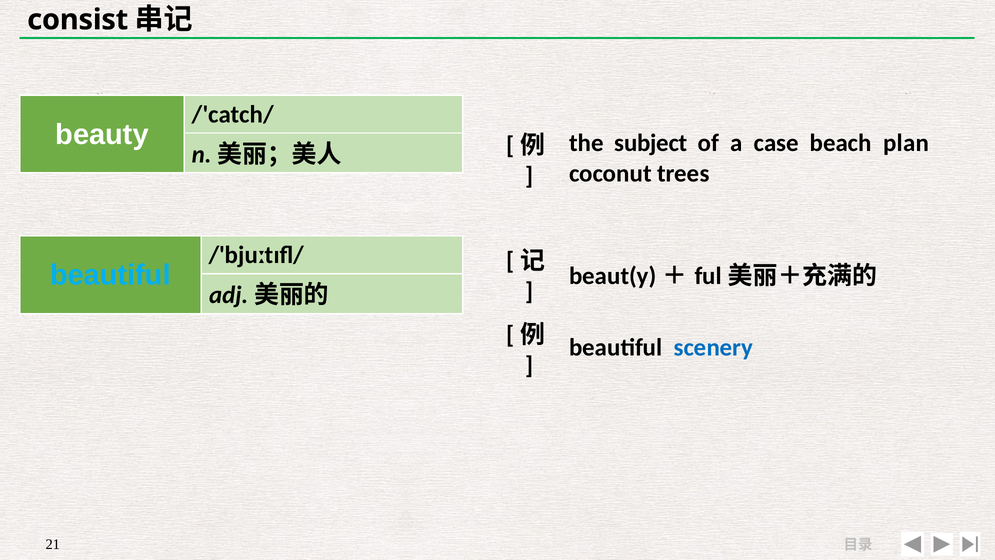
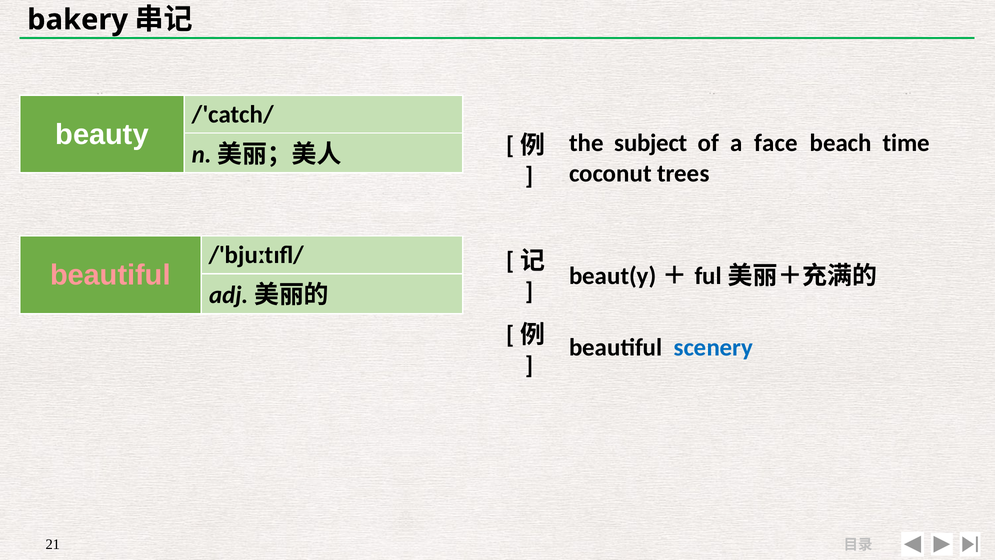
consist: consist -> bakery (78, 20)
case: case -> face (776, 143)
plan: plan -> time (906, 143)
beautiful colour: light blue -> pink (110, 275)
